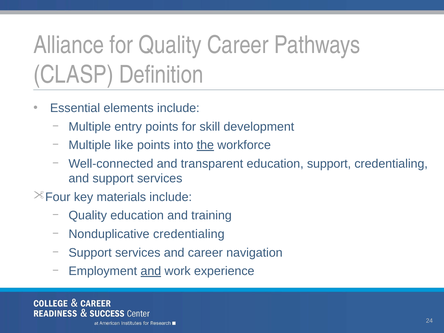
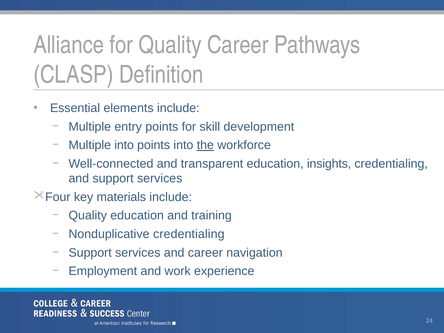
Multiple like: like -> into (124, 145)
education support: support -> insights (329, 164)
and underline: present -> none (151, 271)
